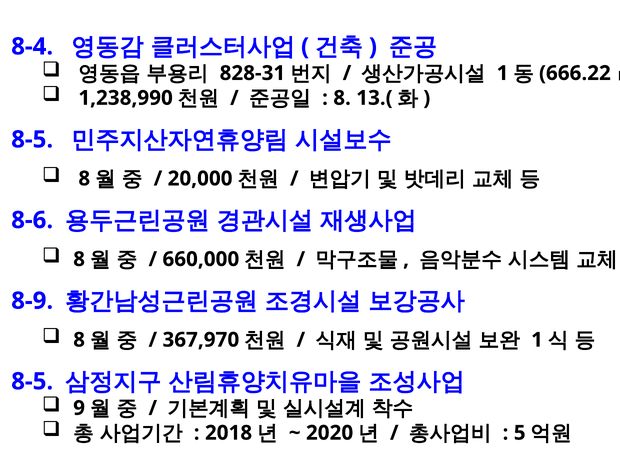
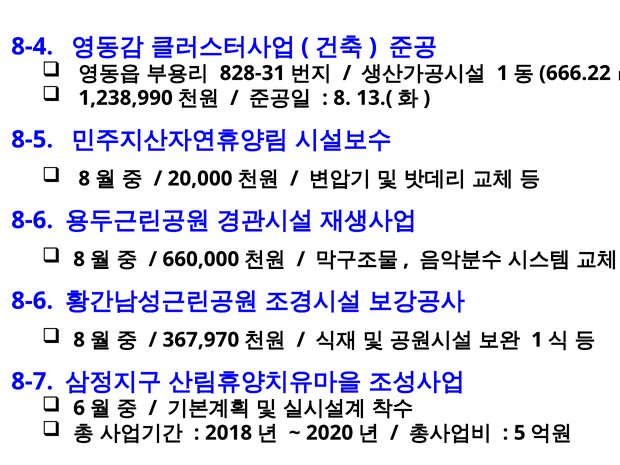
8-9: 8-9 -> 8-6 (32, 301)
8-5: 8-5 -> 8-7 (32, 381)
9: 9 -> 6 (79, 408)
